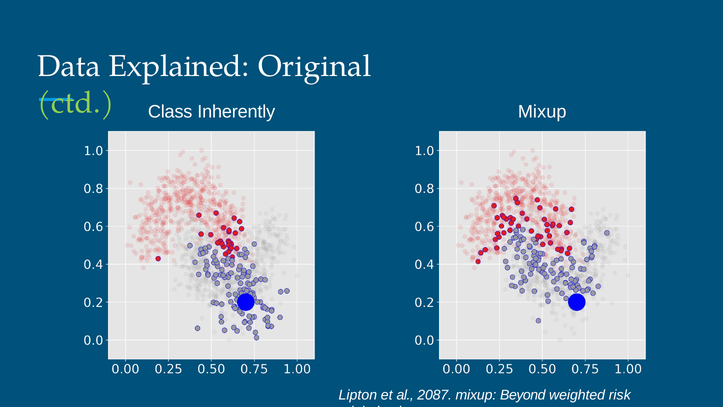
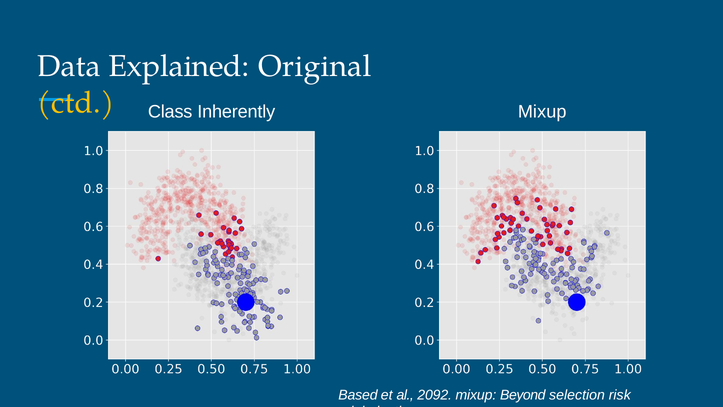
ctd colour: light green -> yellow (76, 103)
Lipton: Lipton -> Based (358, 395)
2087: 2087 -> 2092 (435, 395)
weighted: weighted -> selection (577, 395)
